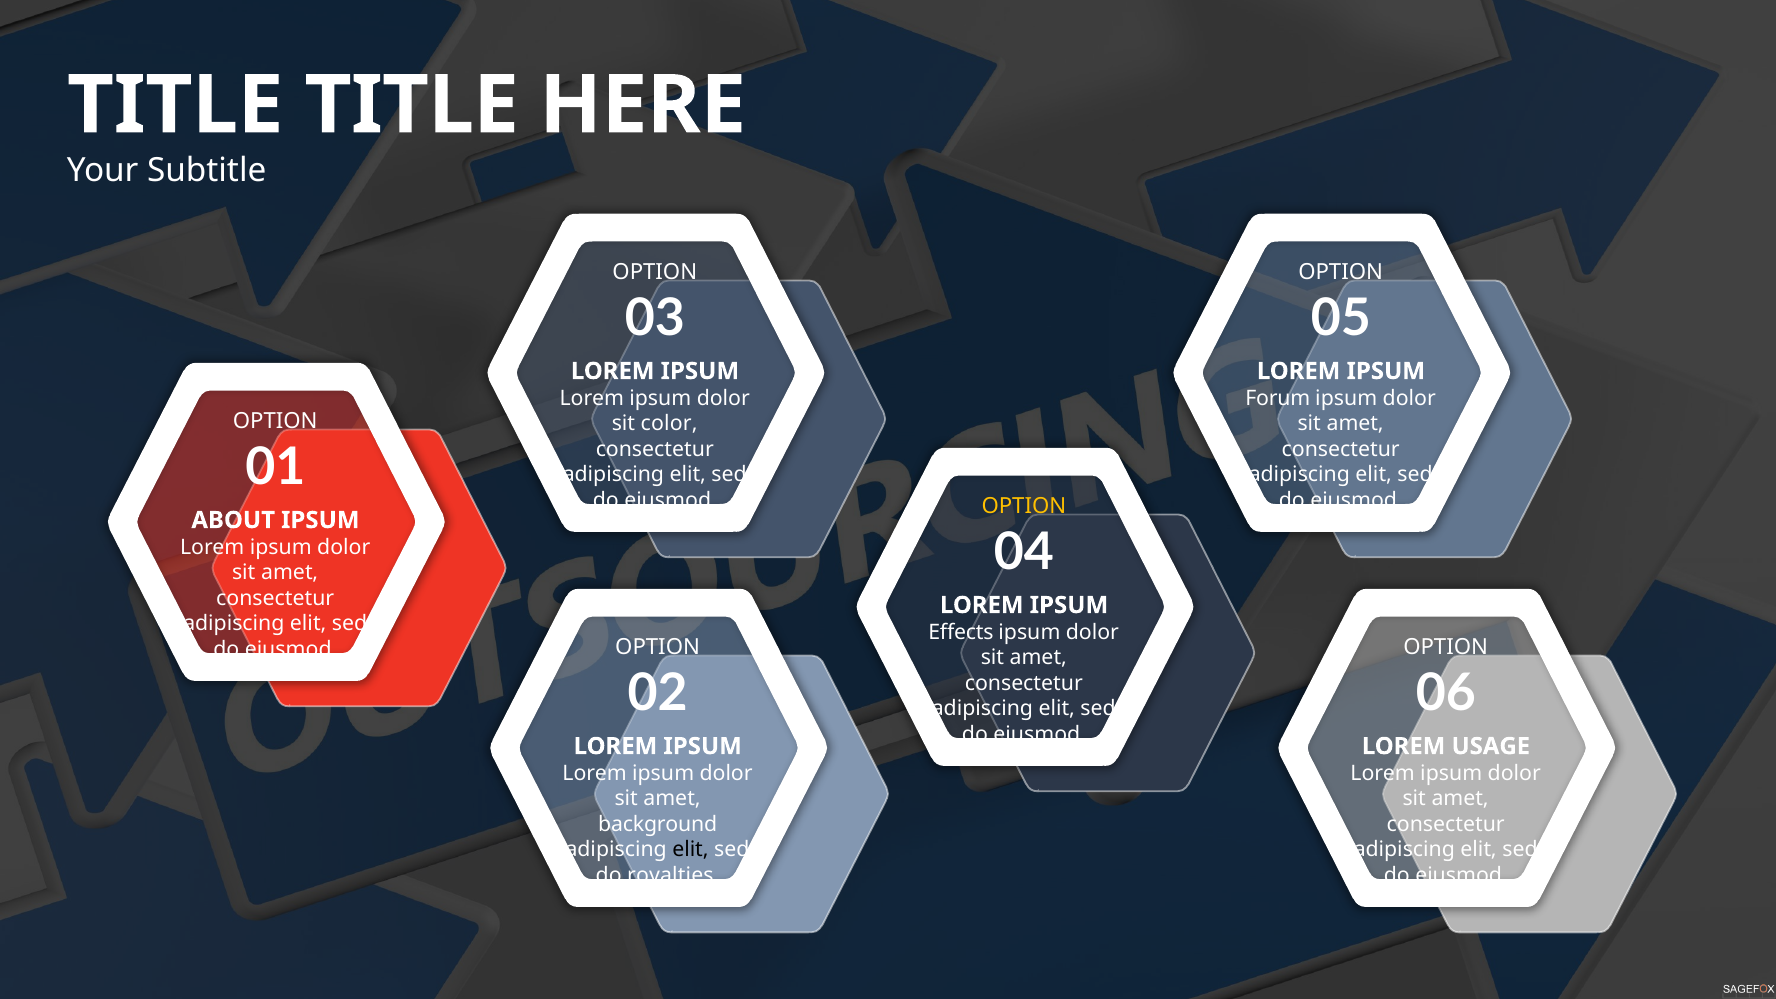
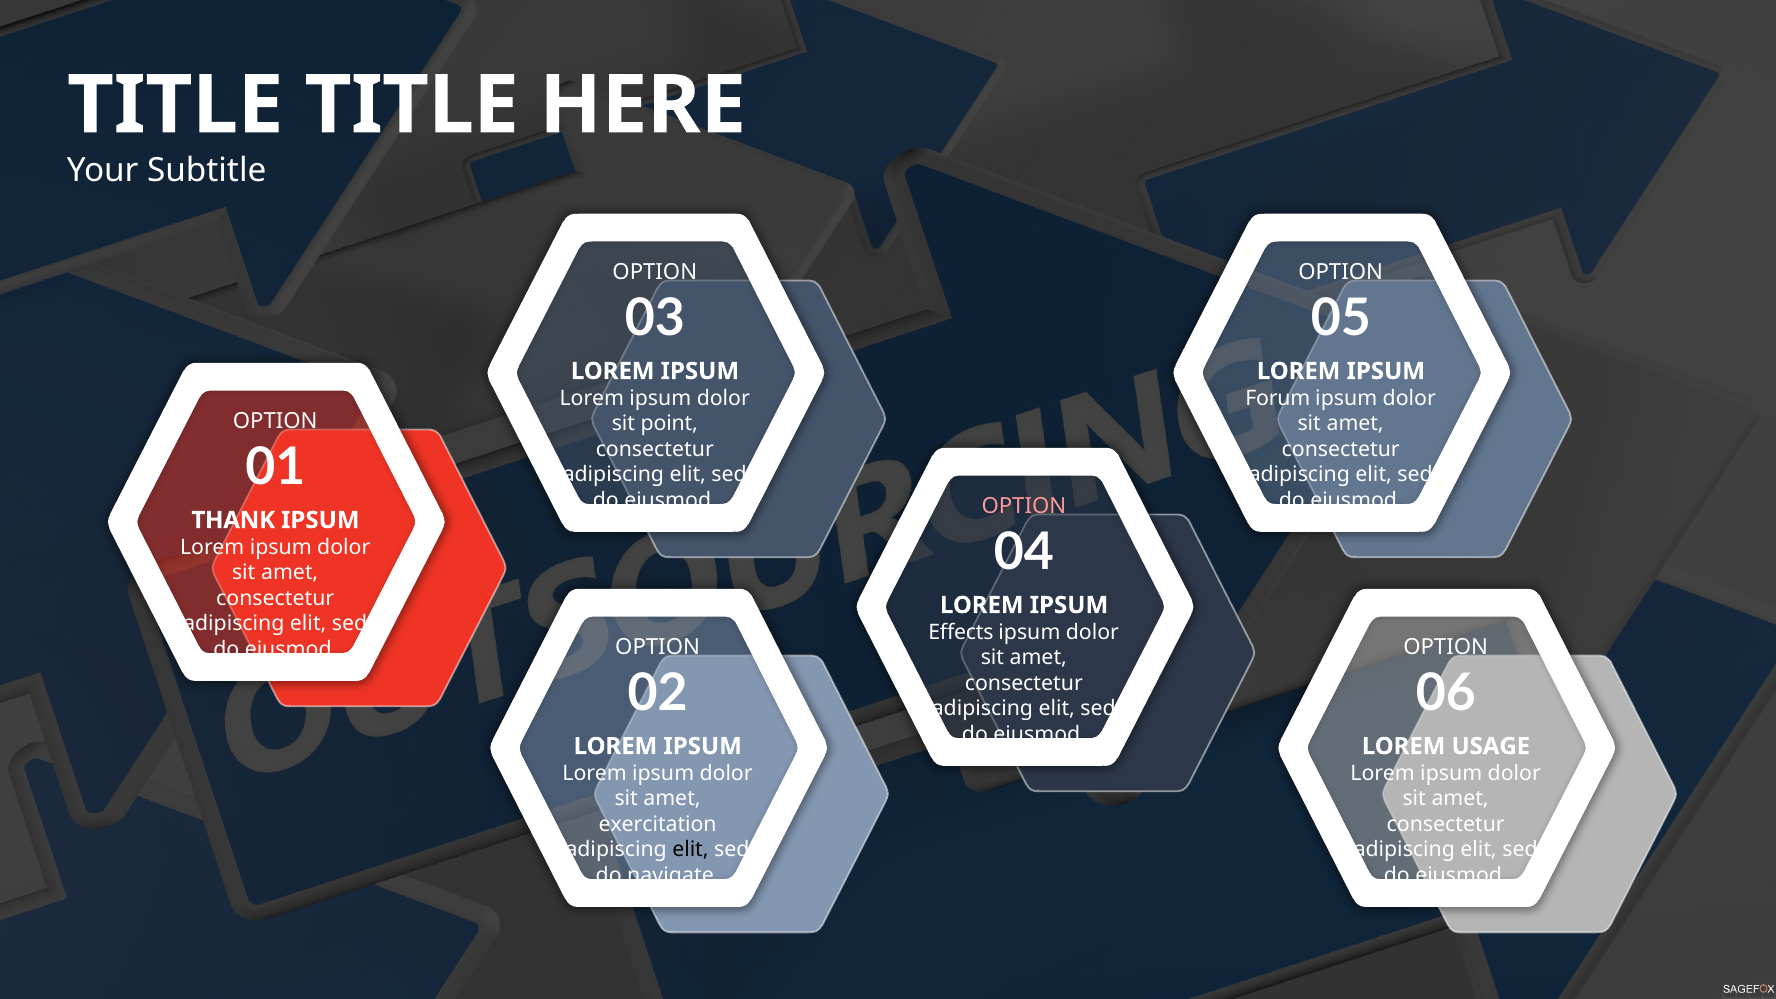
color: color -> point (669, 424)
OPTION colour: yellow -> pink (1024, 506)
ABOUT: ABOUT -> THANK (233, 520)
background: background -> exercitation (658, 824)
royalties: royalties -> navigate (673, 875)
